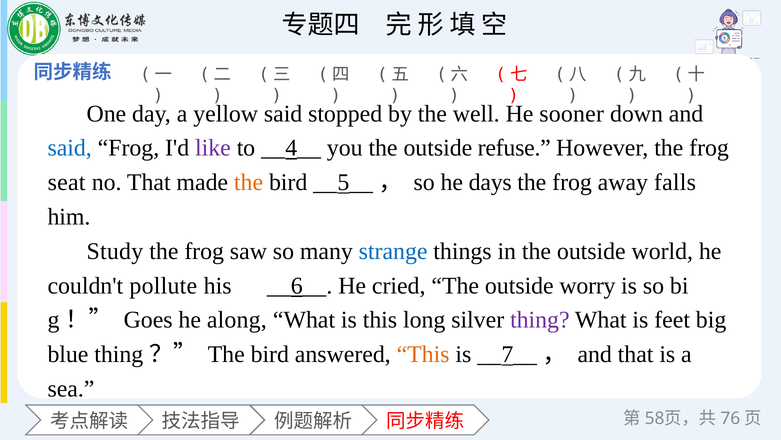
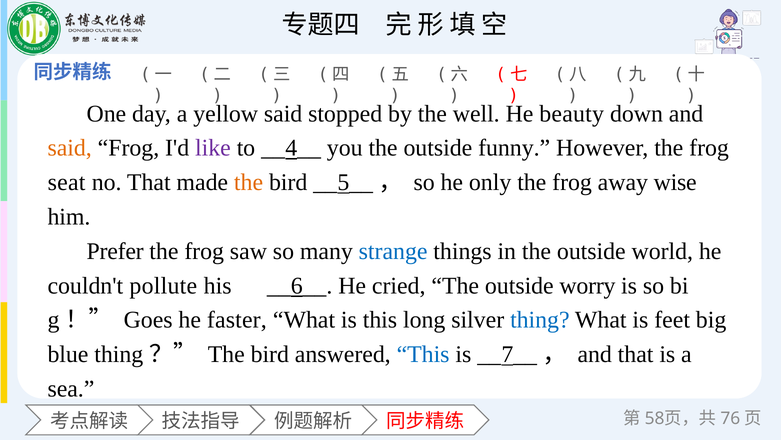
sooner: sooner -> beauty (572, 114)
said colour: blue -> orange (70, 148)
refuse: refuse -> funny (514, 148)
days: days -> only (490, 182)
falls: falls -> wise (675, 182)
Study: Study -> Prefer (115, 251)
along: along -> faster (237, 320)
thing colour: purple -> blue (540, 320)
This colour: orange -> blue (423, 354)
